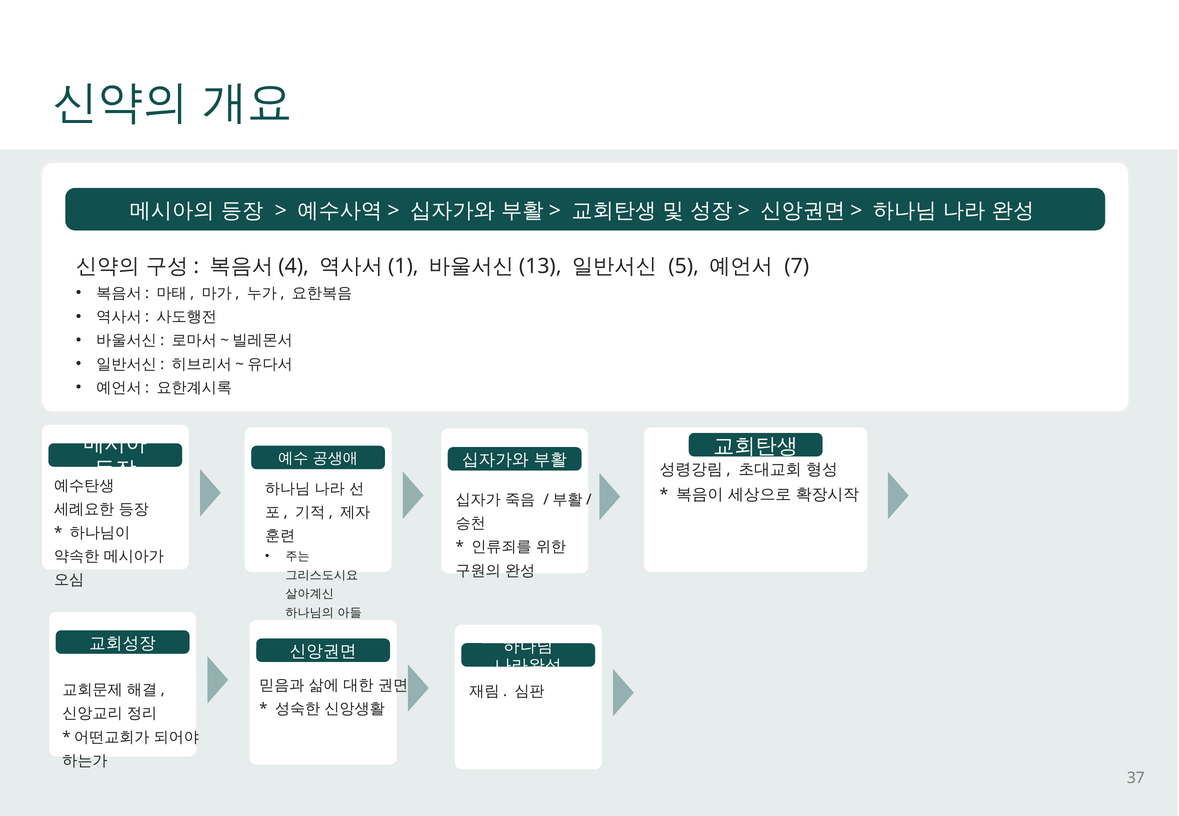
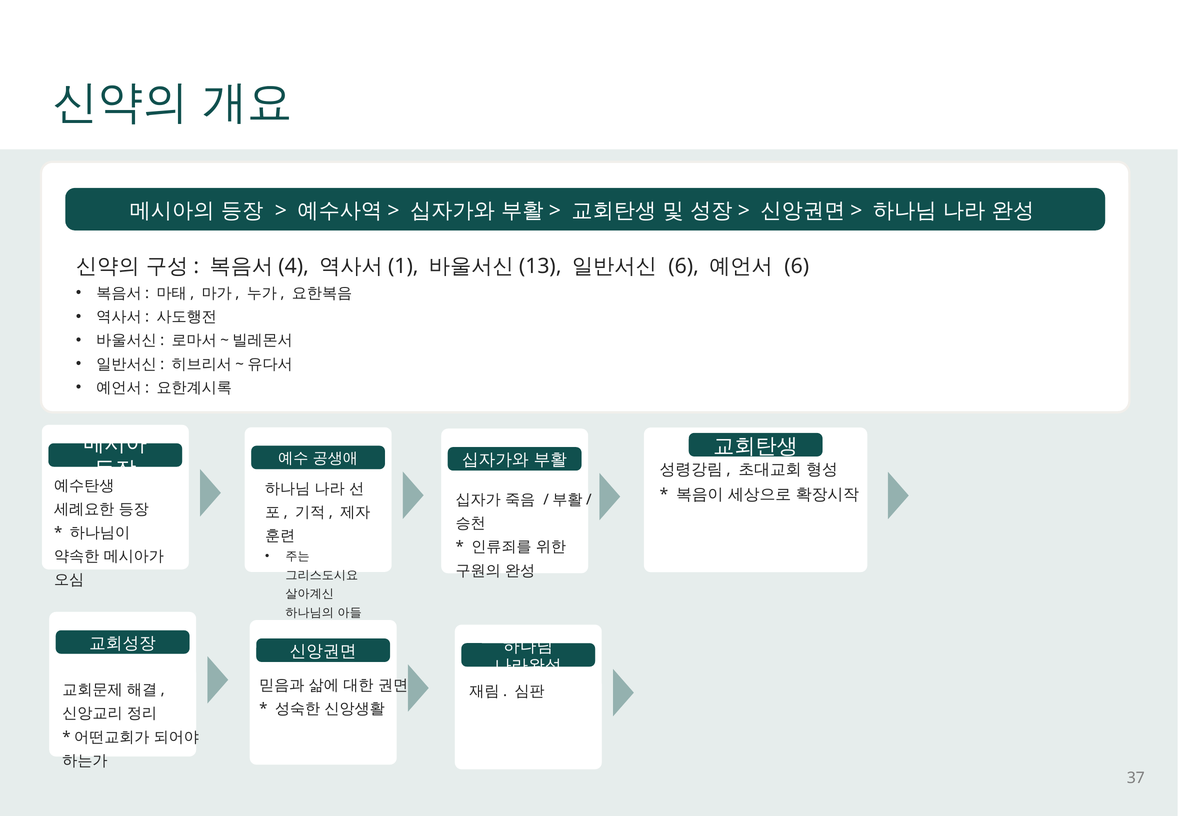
5: 5 -> 6 (684, 267)
7: 7 -> 6 (797, 267)
